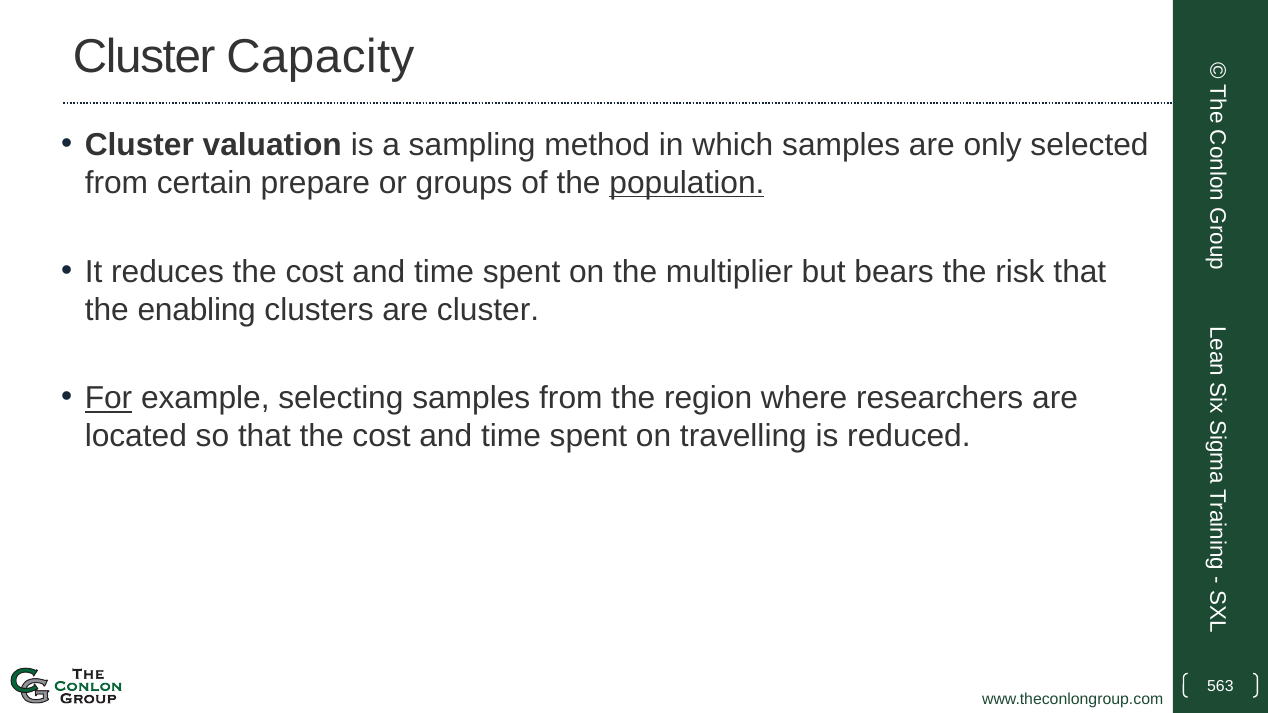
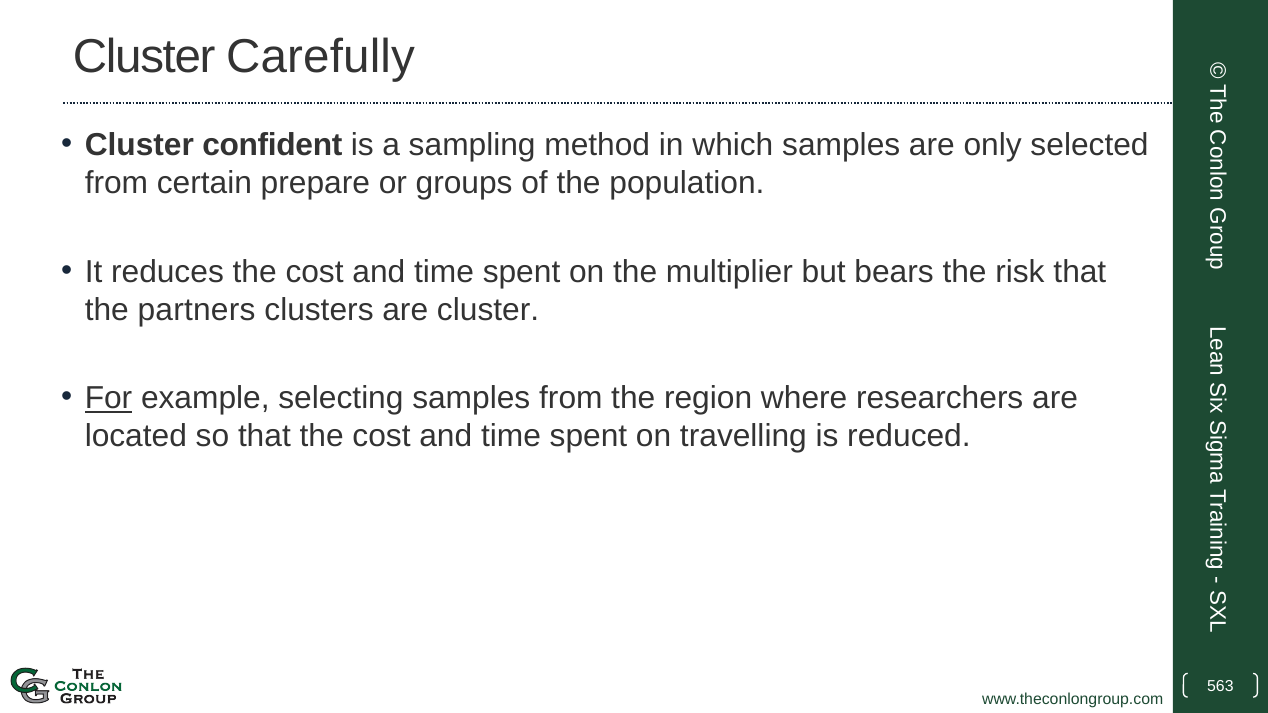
Capacity: Capacity -> Carefully (321, 56)
valuation: valuation -> confident (272, 145)
population underline: present -> none (687, 183)
enabling: enabling -> partners (196, 310)
